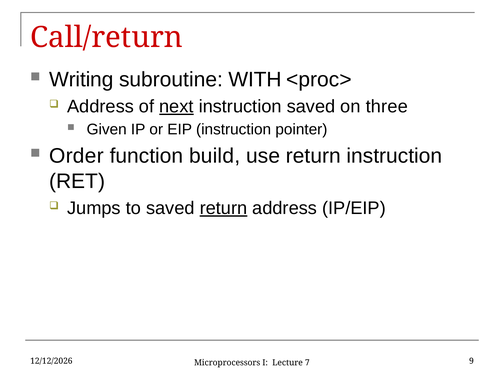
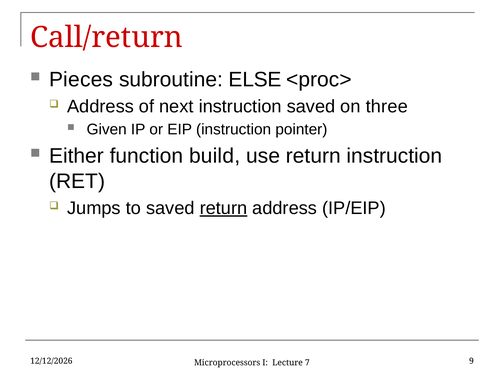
Writing: Writing -> Pieces (81, 80)
WITH: WITH -> ELSE (255, 80)
next underline: present -> none (176, 107)
Order: Order -> Either (77, 156)
